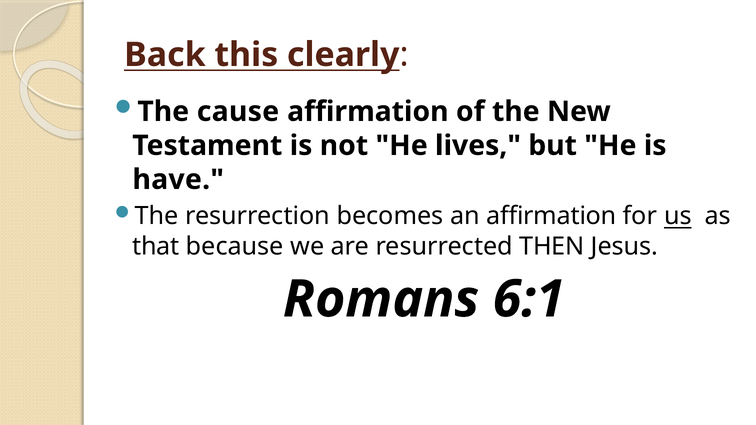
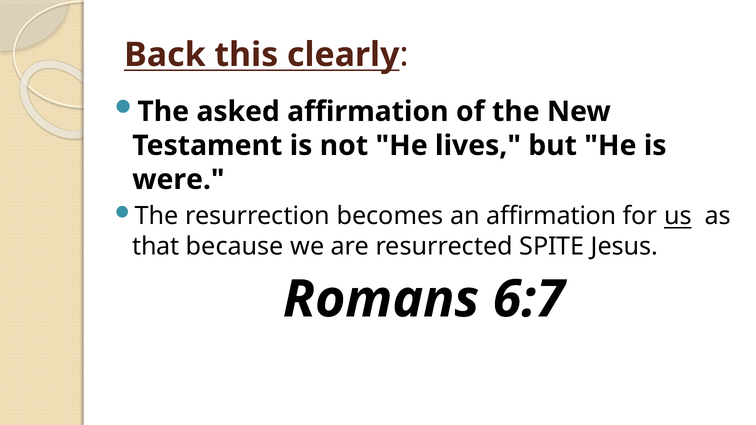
cause: cause -> asked (238, 112)
have: have -> were (178, 180)
THEN: THEN -> SPITE (552, 247)
6:1: 6:1 -> 6:7 (529, 299)
